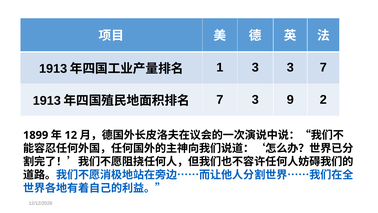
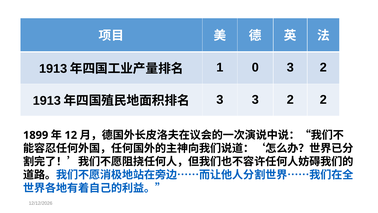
1 3: 3 -> 0 (255, 67)
7: 7 -> 2 (323, 67)
7: 7 -> 3 (220, 99)
9: 9 -> 2 (290, 99)
